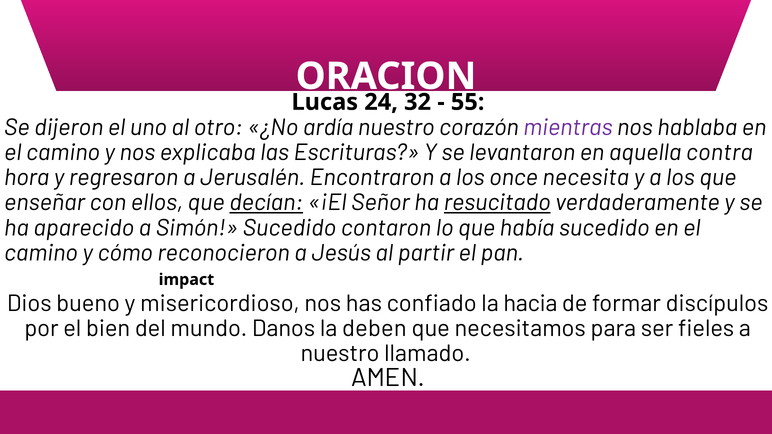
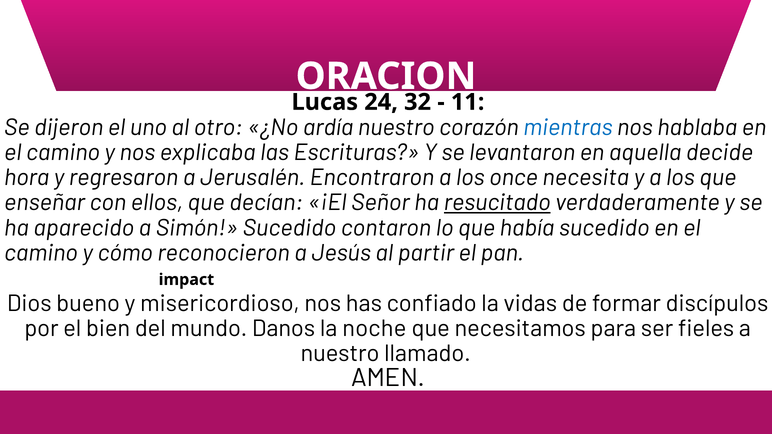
55: 55 -> 11 (468, 102)
mientras colour: purple -> blue (568, 127)
contra: contra -> decide (720, 152)
decían underline: present -> none (266, 203)
hacia: hacia -> vidas (530, 303)
deben: deben -> noche (374, 329)
